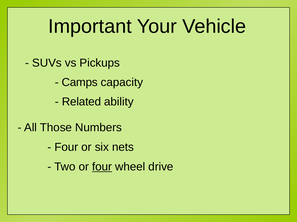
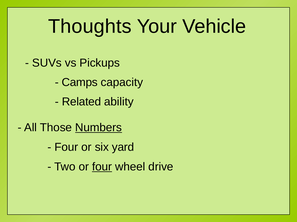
Important: Important -> Thoughts (90, 27)
Numbers underline: none -> present (99, 128)
nets: nets -> yard (123, 148)
